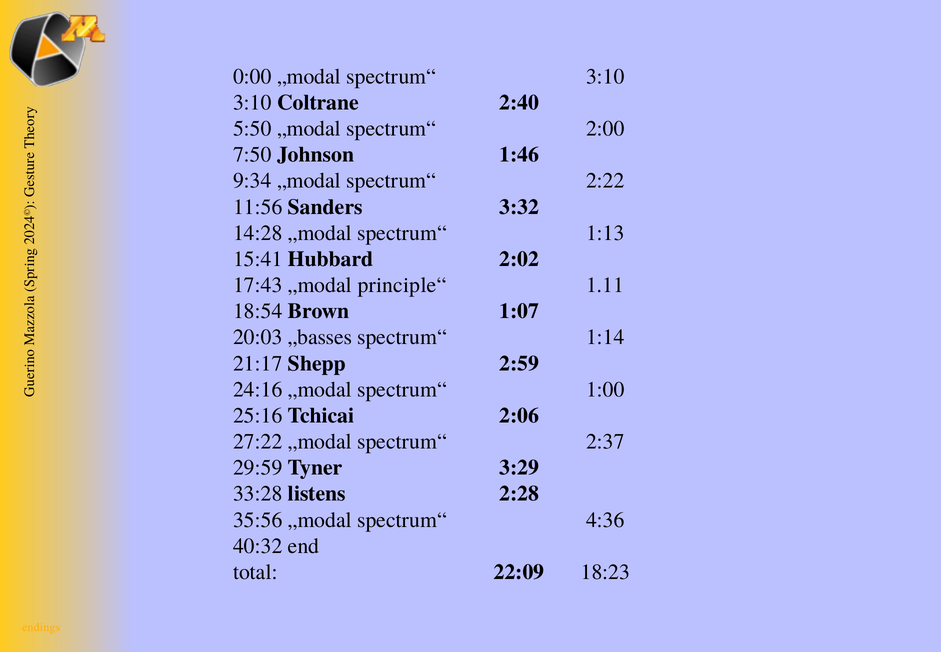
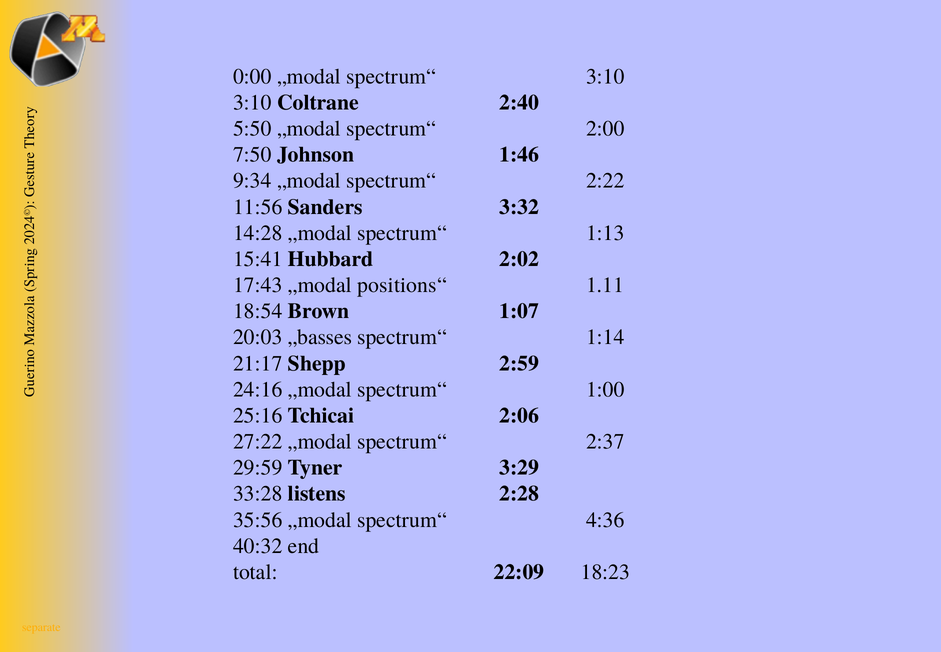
principle“: principle“ -> positions“ (402, 285)
endings: endings -> separate (41, 627)
